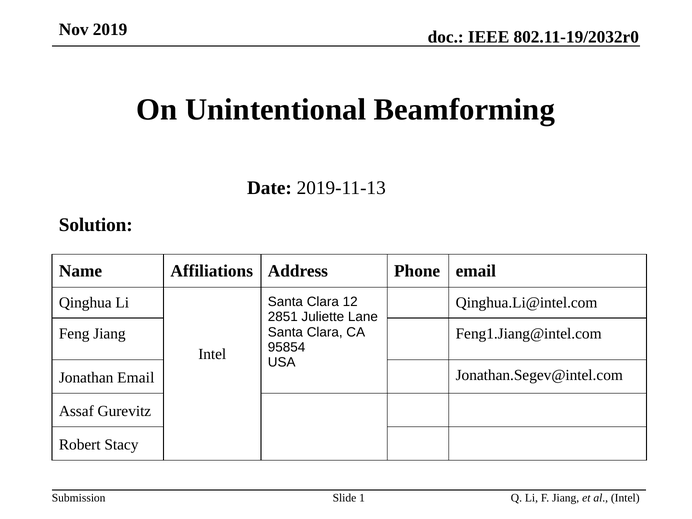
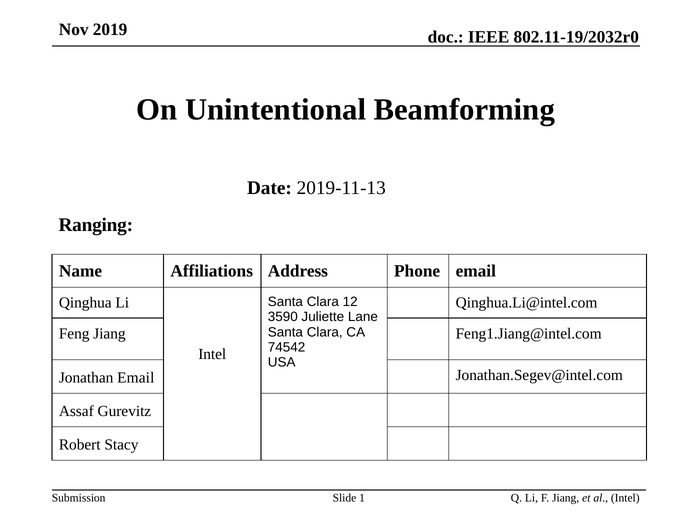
Solution: Solution -> Ranging (96, 225)
2851: 2851 -> 3590 (283, 317)
95854: 95854 -> 74542 (287, 347)
